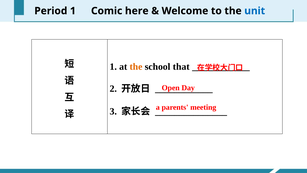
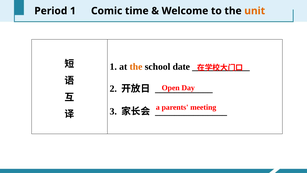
here: here -> time (137, 11)
unit colour: blue -> orange (255, 11)
that: that -> date (181, 67)
